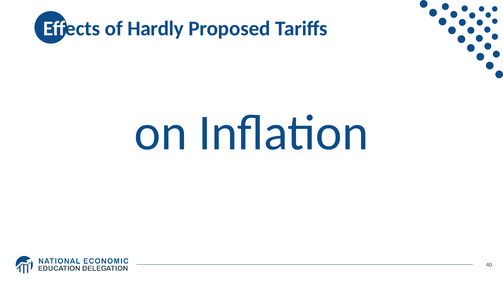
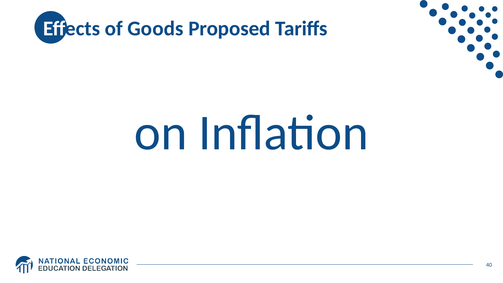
Hardly: Hardly -> Goods (155, 29)
